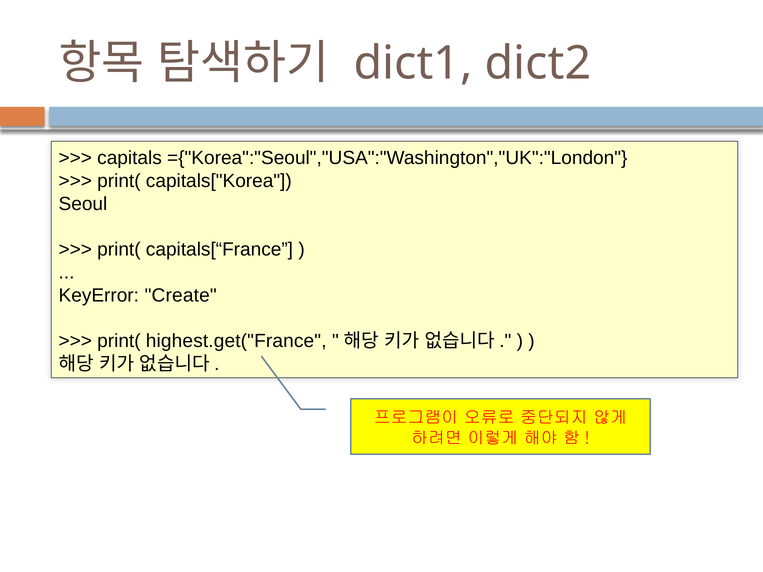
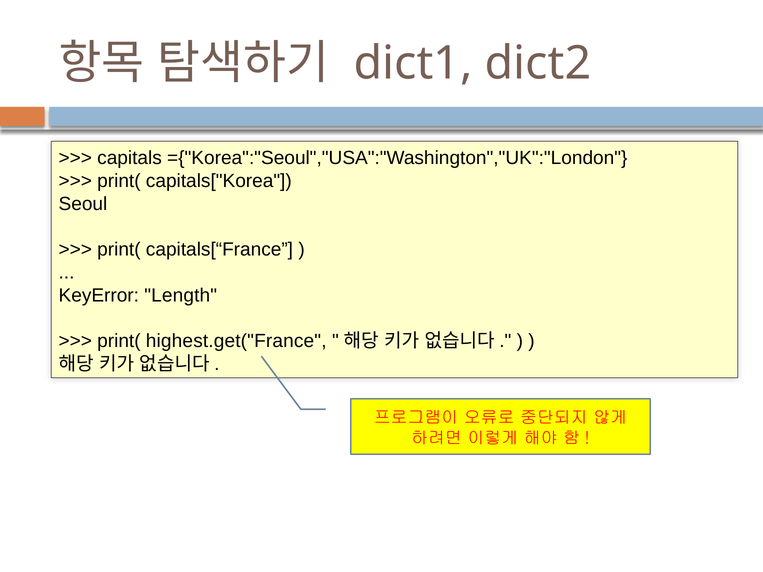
Create: Create -> Length (181, 295)
